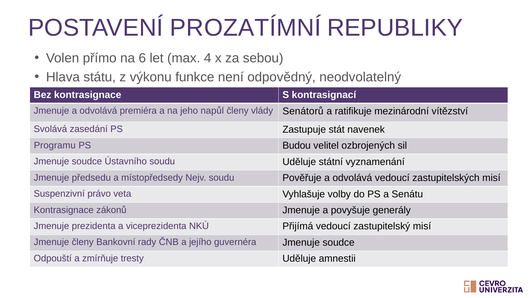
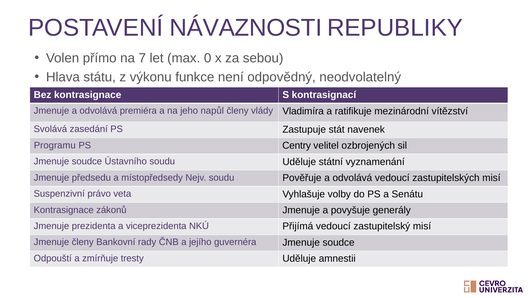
PROZATÍMNÍ: PROZATÍMNÍ -> NÁVAZNOSTI (246, 28)
6: 6 -> 7 (142, 58)
4: 4 -> 0 (208, 58)
Senátorů: Senátorů -> Vladimíra (303, 111)
Budou: Budou -> Centry (297, 145)
